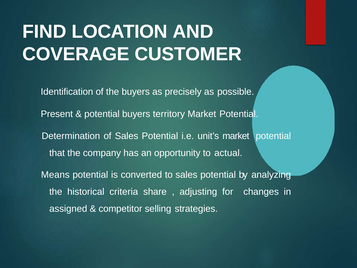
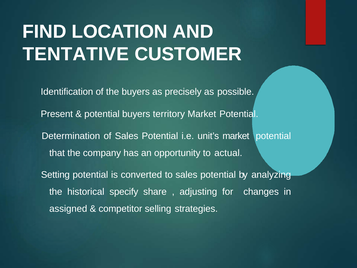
COVERAGE: COVERAGE -> TENTATIVE (76, 54)
Means: Means -> Setting (55, 175)
criteria: criteria -> specify (124, 192)
